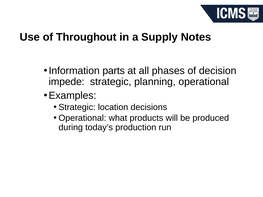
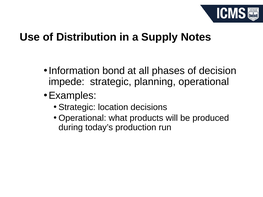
Throughout: Throughout -> Distribution (86, 37)
parts: parts -> bond (114, 71)
